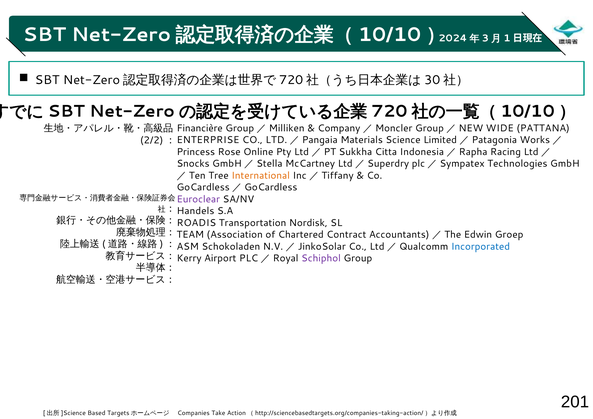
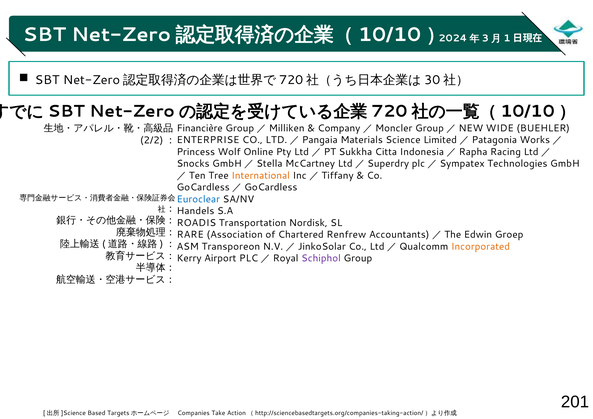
PATTANA: PATTANA -> BUEHLER (543, 128)
Rose: Rose -> Wolf (229, 152)
Euroclear colour: purple -> blue (198, 199)
TEAM: TEAM -> RARE (190, 235)
Contract: Contract -> Renfrew (346, 235)
Schokoladen: Schokoladen -> Transporeon (231, 247)
Incorporated colour: blue -> orange (481, 247)
